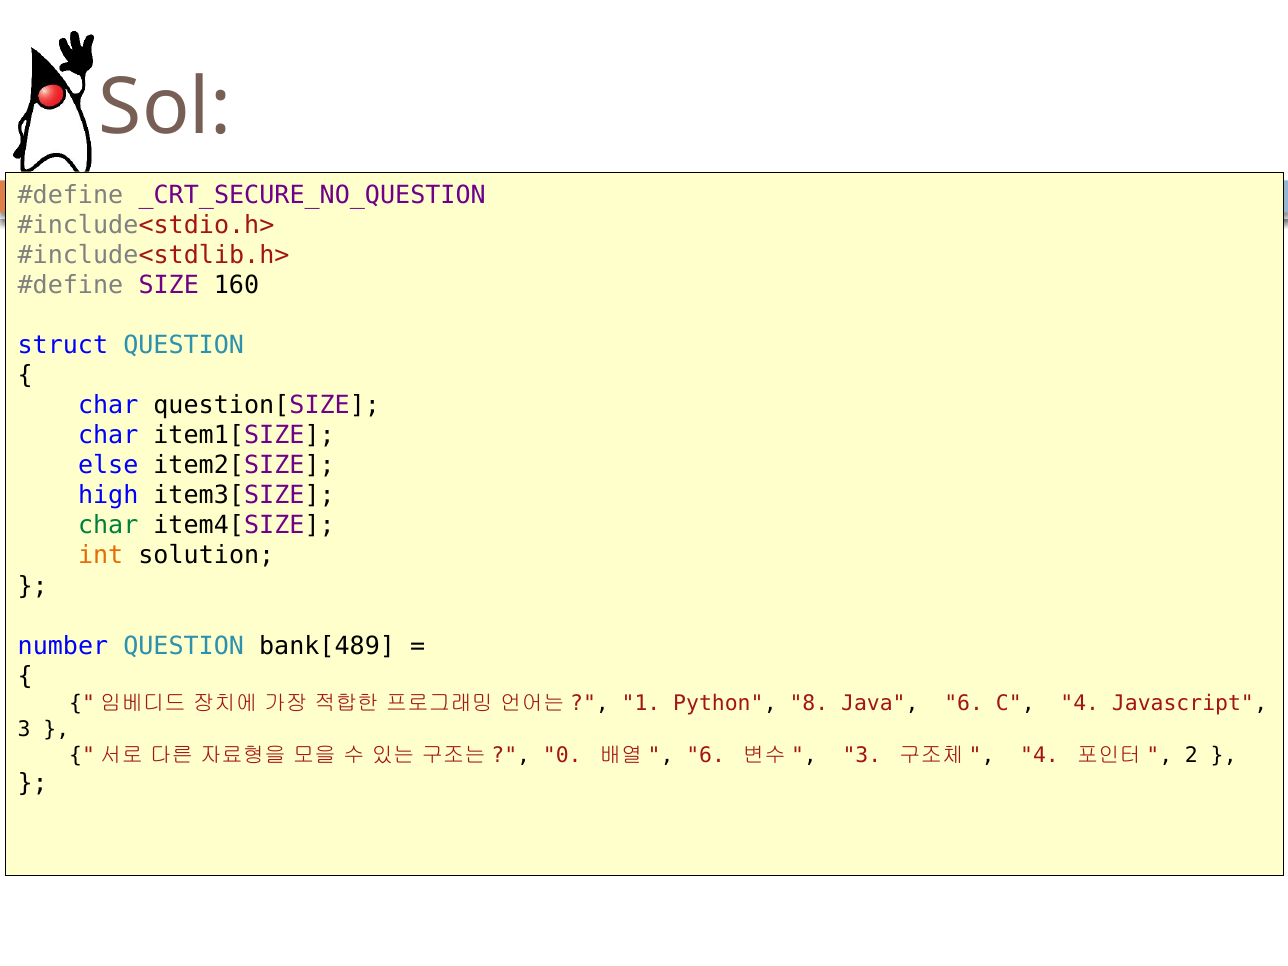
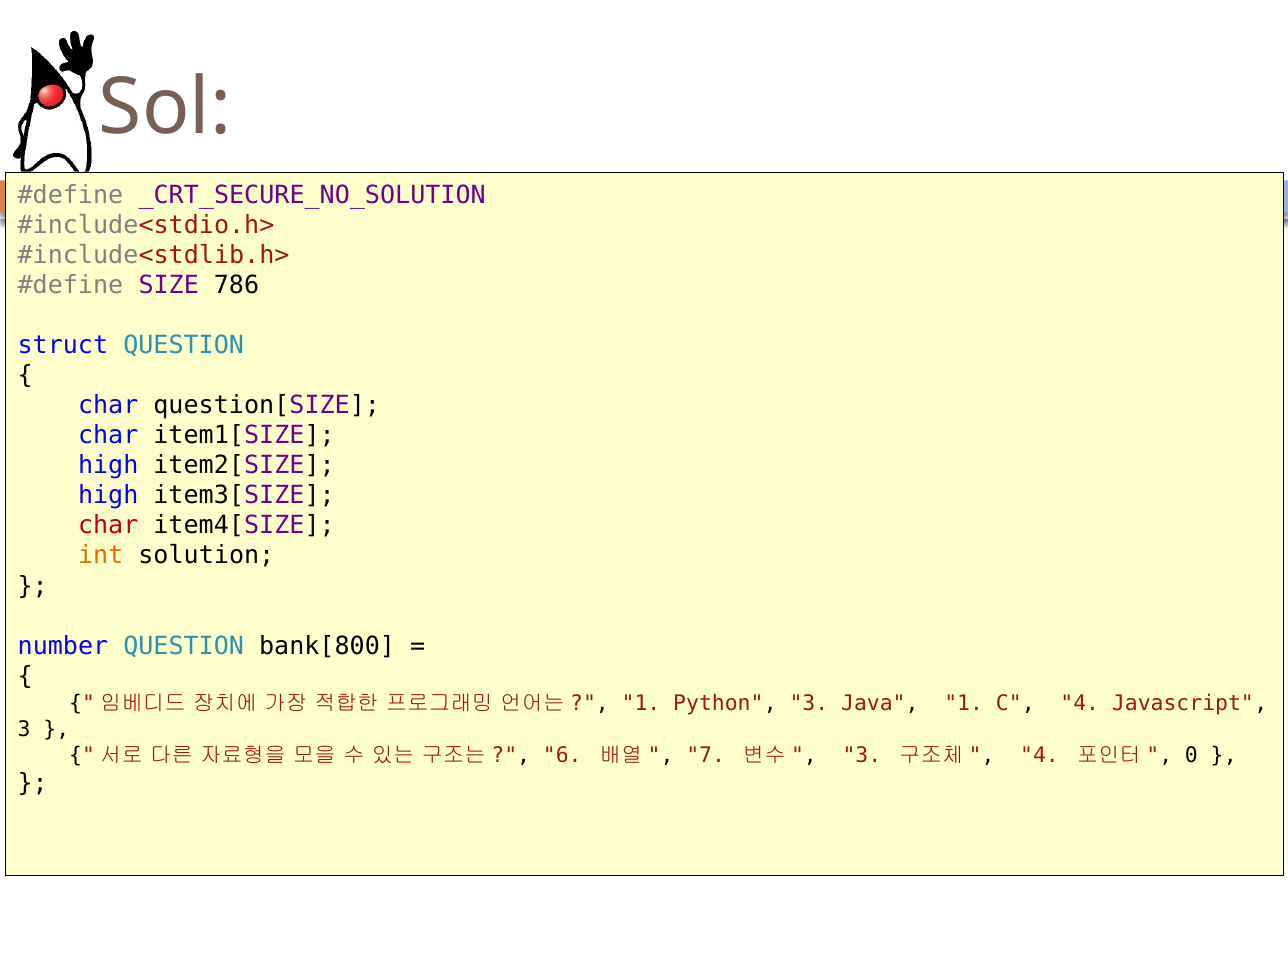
_CRT_SECURE_NO_QUESTION: _CRT_SECURE_NO_QUESTION -> _CRT_SECURE_NO_SOLUTION (312, 195)
160: 160 -> 786 (237, 285)
else: else -> high (108, 466)
char colour: green -> red (108, 526)
bank[489: bank[489 -> bank[800 (327, 646)
Python 8: 8 -> 3 (809, 704)
Java 6: 6 -> 1 (964, 704)
0: 0 -> 6 (562, 755)
6: 6 -> 7 (706, 755)
2: 2 -> 0 (1191, 755)
